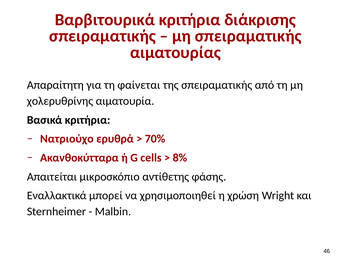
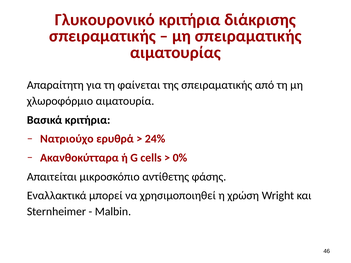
Βαρβιτουρικά: Βαρβιτουρικά -> Γλυκουρονικό (105, 20)
χολερυθρίνης: χολερυθρίνης -> χλωροφόρμιο (60, 101)
70%: 70% -> 24% (155, 139)
8%: 8% -> 0% (180, 158)
